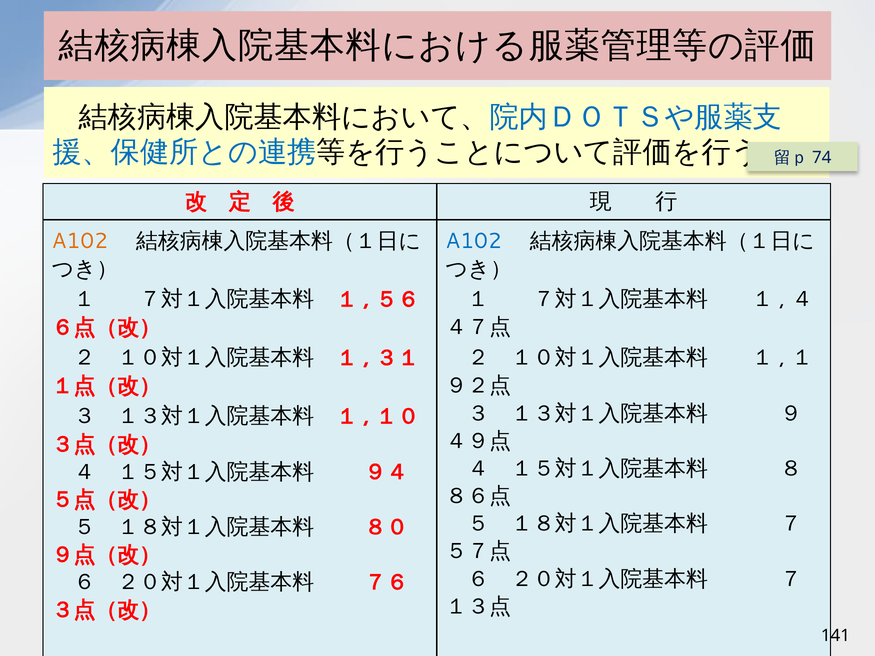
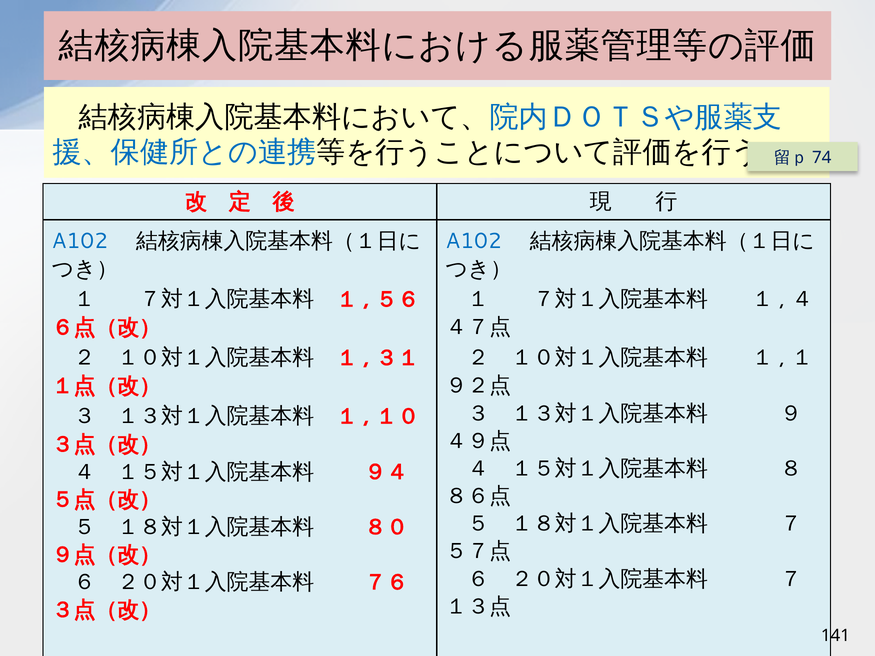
A102 colour: orange -> blue (80, 241)
